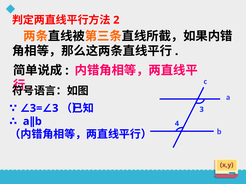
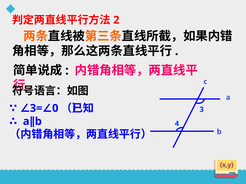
3: 3 -> 0 (55, 109)
